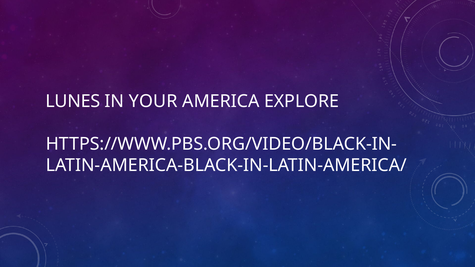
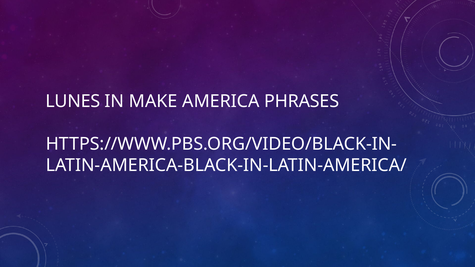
YOUR: YOUR -> MAKE (153, 101)
EXPLORE: EXPLORE -> PHRASES (302, 101)
